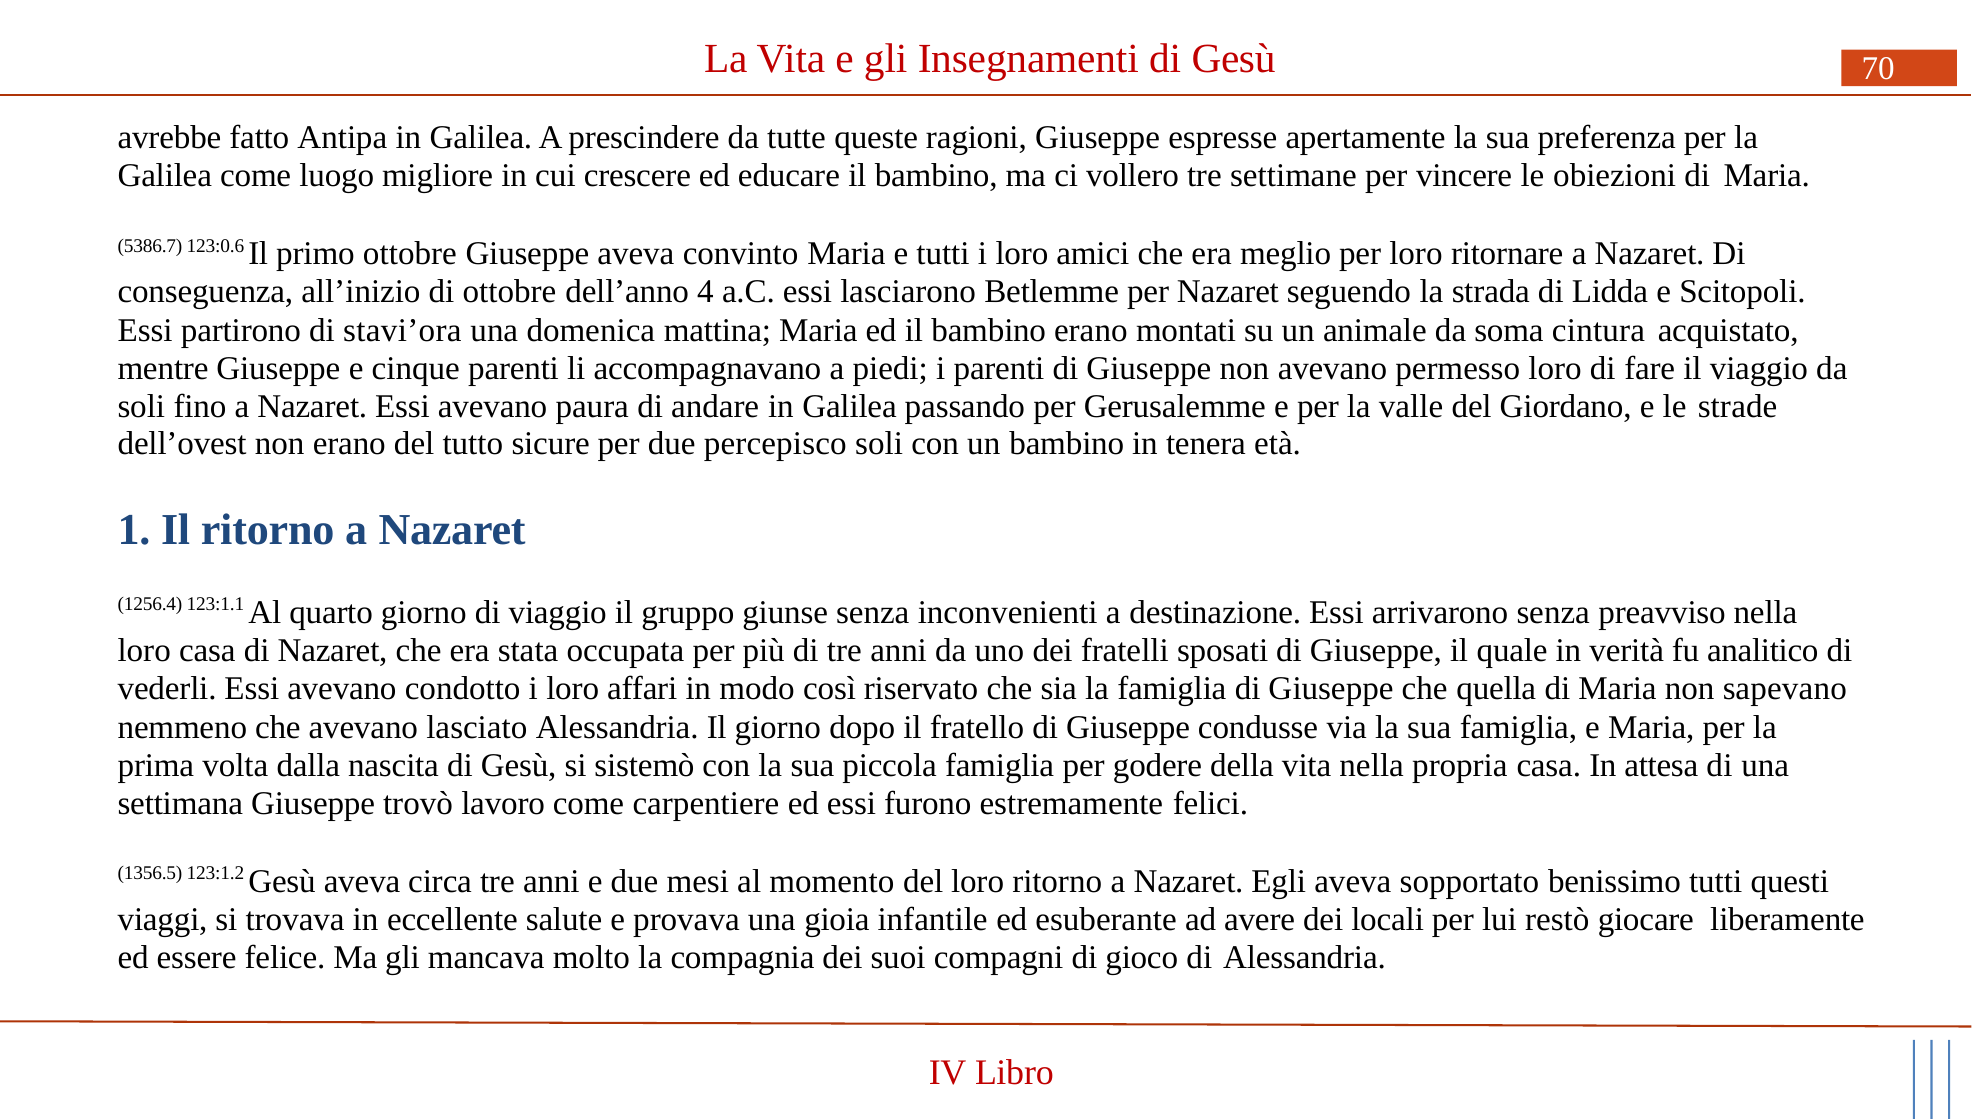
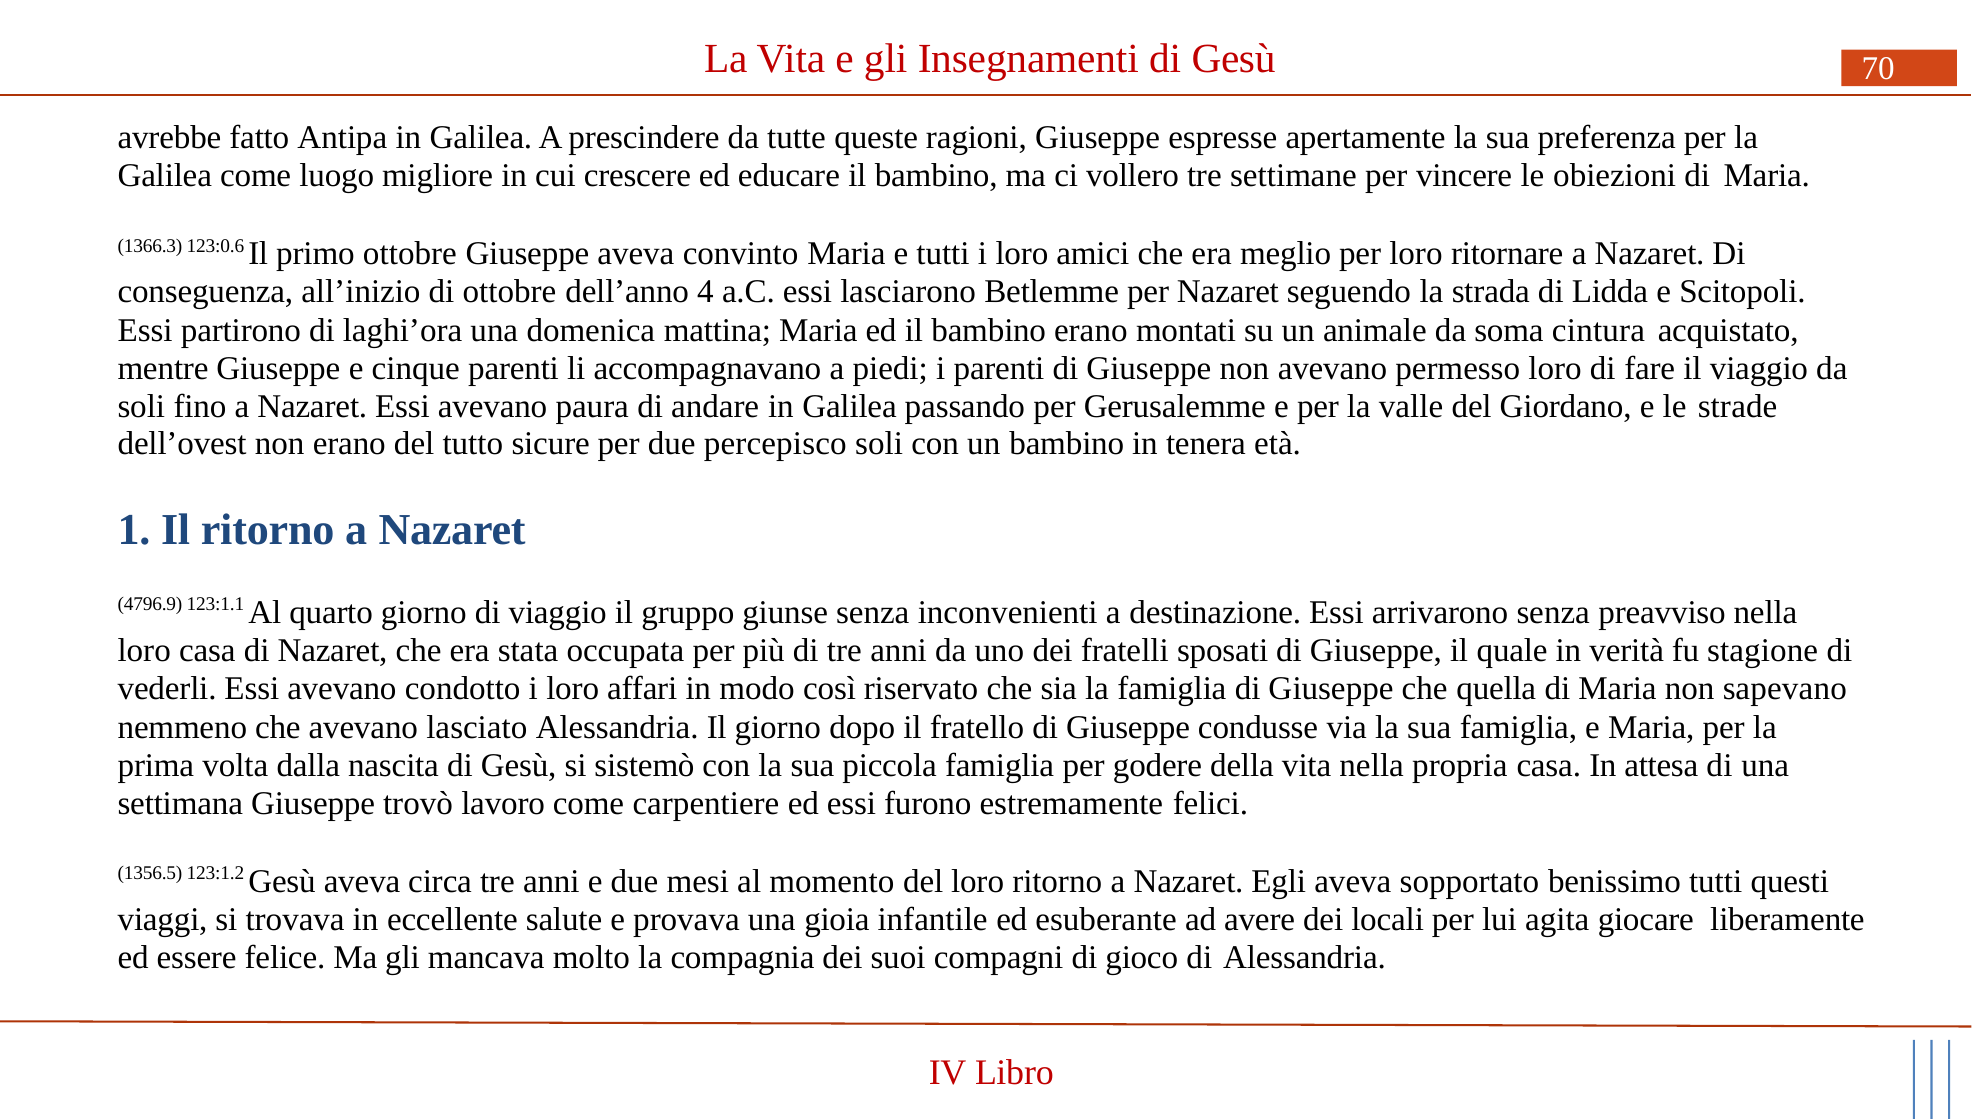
5386.7: 5386.7 -> 1366.3 (150, 246)
stavi’ora: stavi’ora -> laghi’ora (403, 330)
1256.4: 1256.4 -> 4796.9 (150, 604)
analitico: analitico -> stagione (1763, 651)
restò: restò -> agita (1557, 919)
